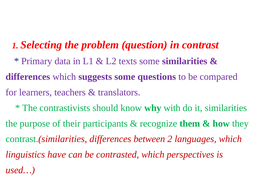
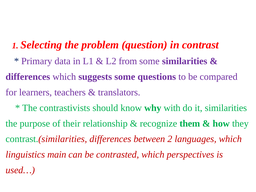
texts: texts -> from (128, 61)
participants: participants -> relationship (105, 123)
have: have -> main (57, 155)
